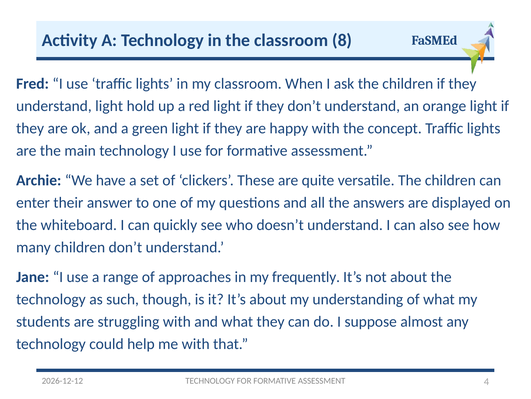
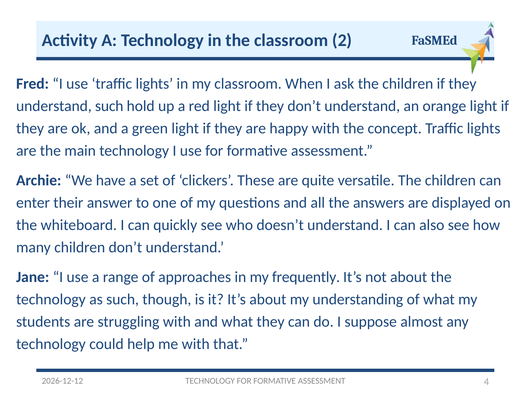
8: 8 -> 2 (342, 40)
understand light: light -> such (109, 106)
